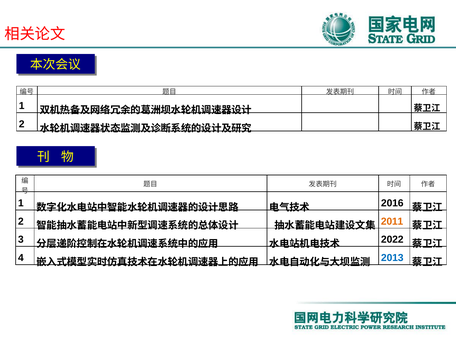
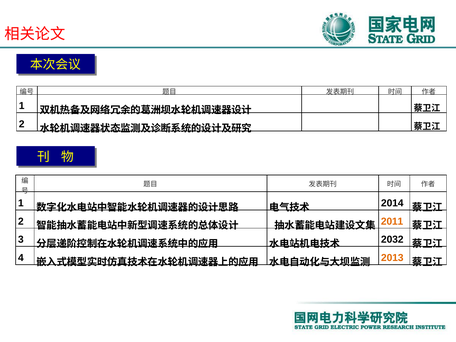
2016: 2016 -> 2014 (392, 203)
2022: 2022 -> 2032 (392, 240)
2013 colour: blue -> orange (392, 258)
